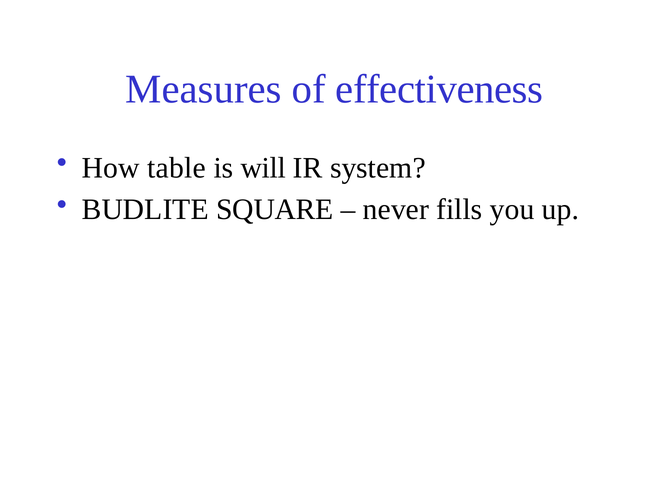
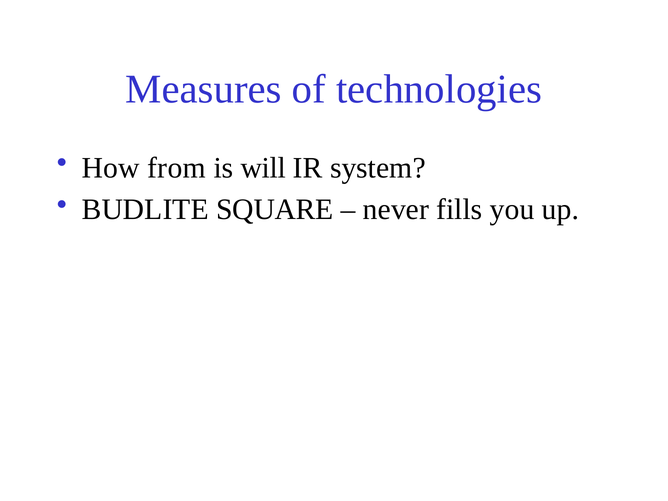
effectiveness: effectiveness -> technologies (439, 89)
table: table -> from (176, 168)
